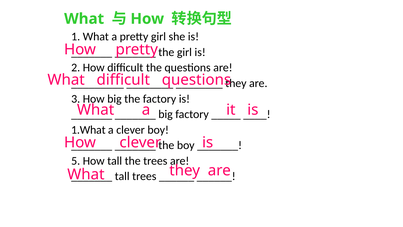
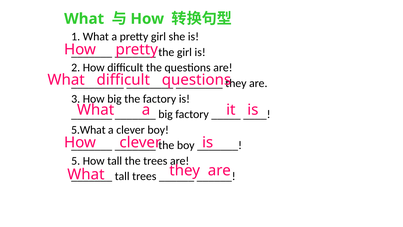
1.What: 1.What -> 5.What (88, 130)
